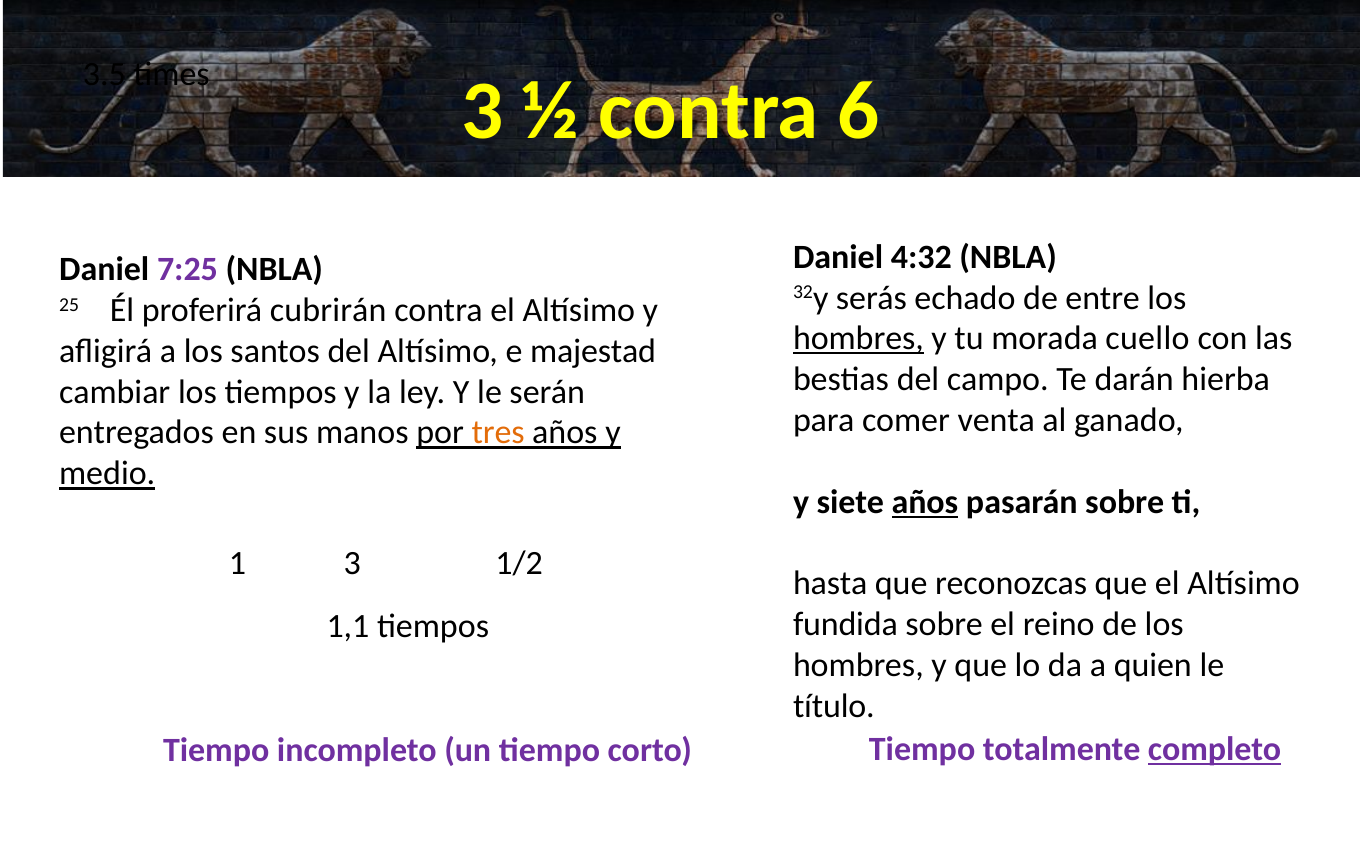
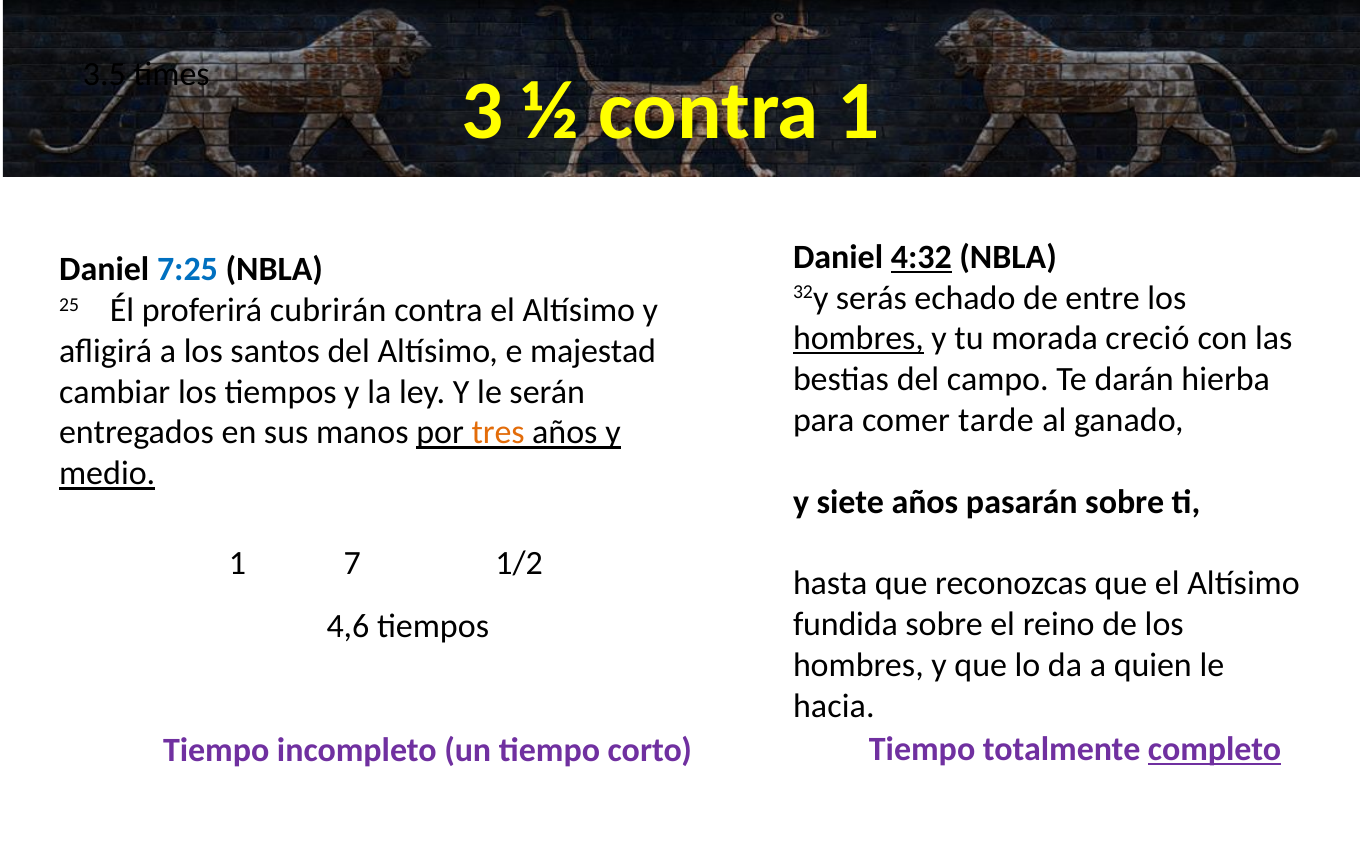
contra 6: 6 -> 1 (858, 111)
4:32 underline: none -> present (921, 257)
7:25 colour: purple -> blue (187, 269)
cuello: cuello -> creció (1148, 339)
venta: venta -> tarde (996, 420)
años underline: present -> none (925, 502)
1 3: 3 -> 7 (352, 563)
1,1: 1,1 -> 4,6 (348, 626)
título: título -> hacia (834, 706)
